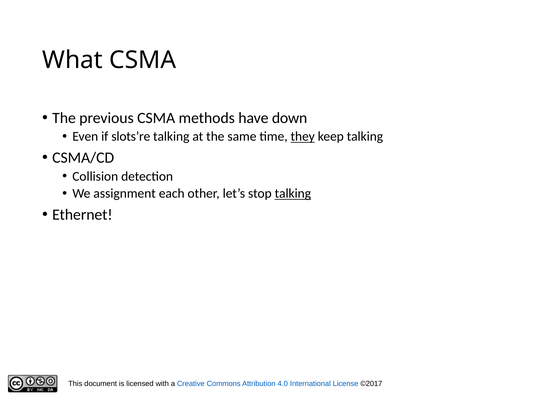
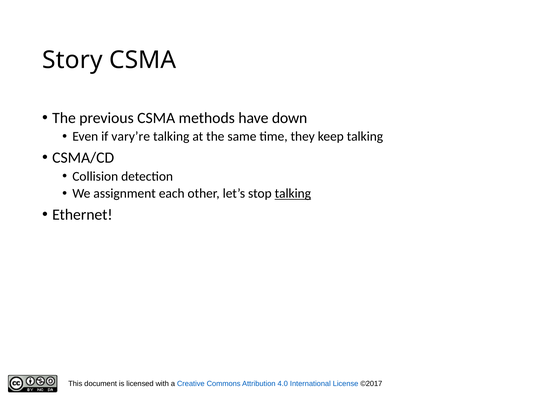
What: What -> Story (72, 60)
slots’re: slots’re -> vary’re (131, 137)
they underline: present -> none (303, 137)
